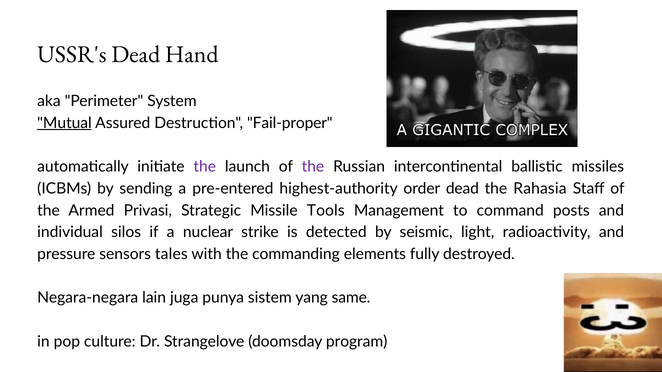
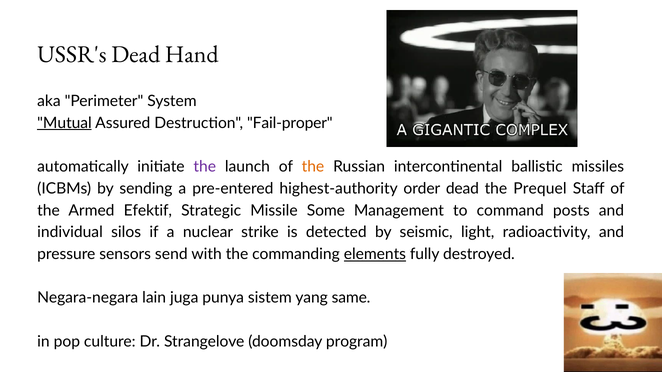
the colour: purple -> orange (313, 167)
Rahasia: Rahasia -> Prequel (540, 189)
Privasi: Privasi -> Efektif (148, 211)
Tools: Tools -> Some (326, 211)
tales: tales -> send (171, 254)
elements underline: none -> present (375, 254)
